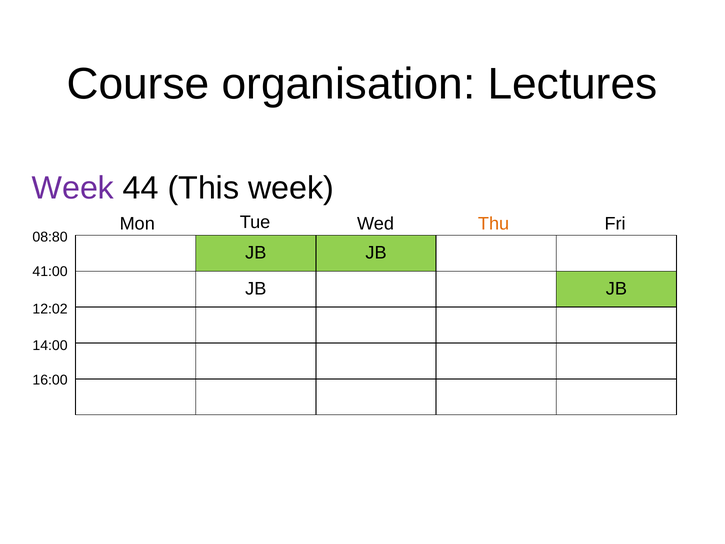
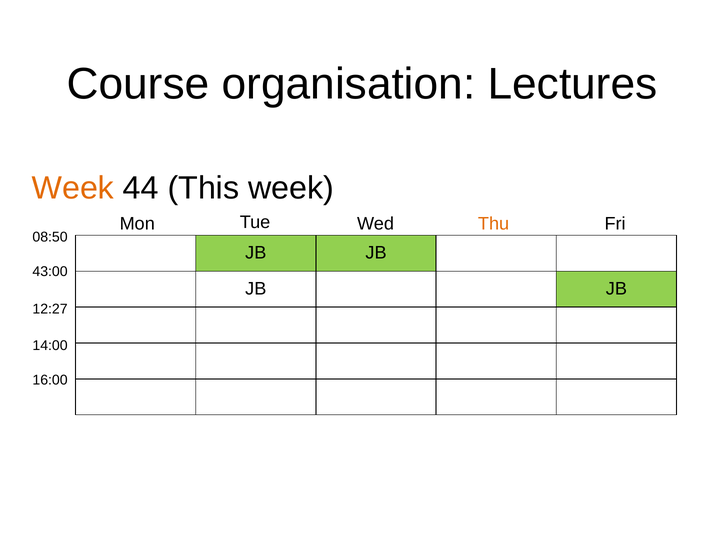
Week colour: purple -> orange (73, 188)
08:80: 08:80 -> 08:50 (50, 237)
41:00: 41:00 -> 43:00 (50, 271)
12:02: 12:02 -> 12:27 (50, 309)
